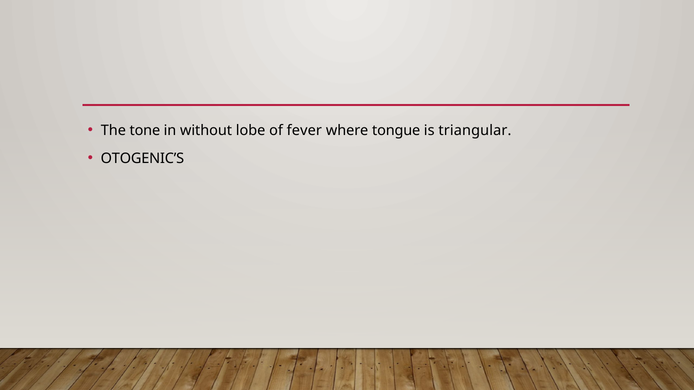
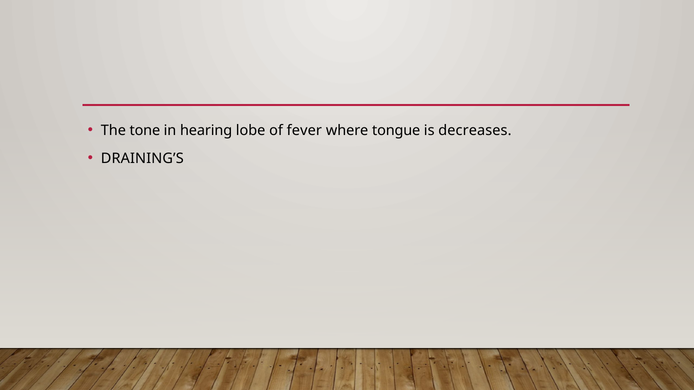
without: without -> hearing (206, 130)
triangular: triangular -> decreases (475, 130)
OTOGENIC’S: OTOGENIC’S -> DRAINING’S (142, 159)
